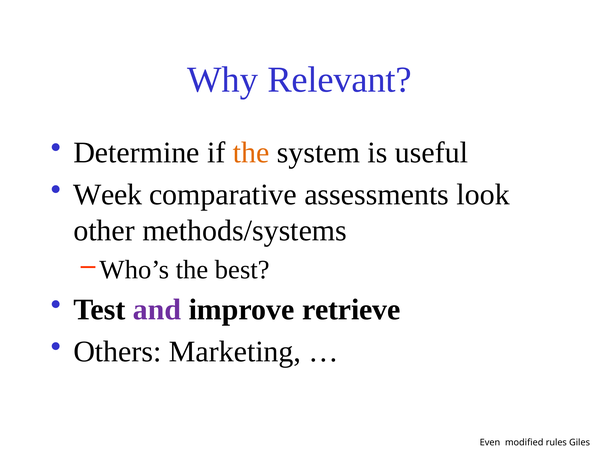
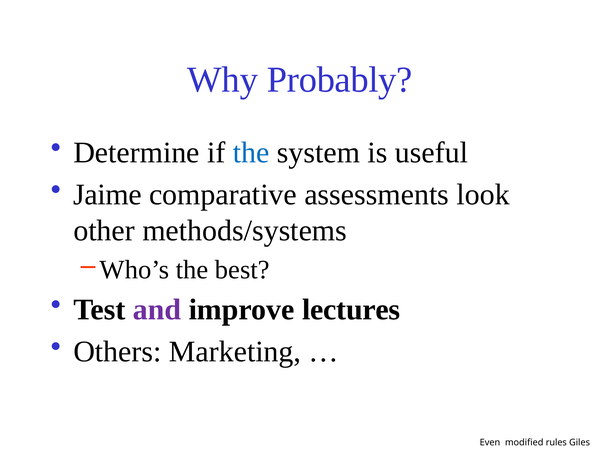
Relevant: Relevant -> Probably (340, 80)
the colour: orange -> blue (251, 153)
Week: Week -> Jaime (108, 195)
retrieve: retrieve -> lectures (351, 310)
